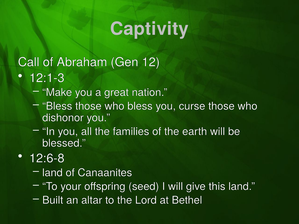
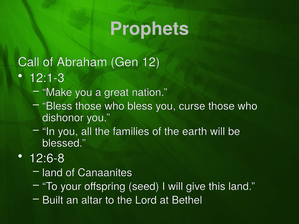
Captivity: Captivity -> Prophets (149, 29)
